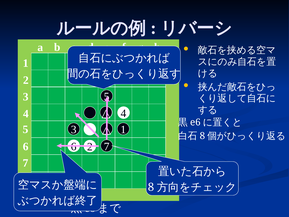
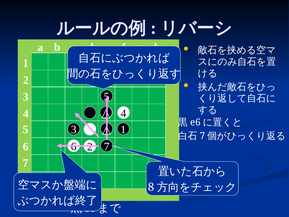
8: 8 -> 7 (202, 136)
